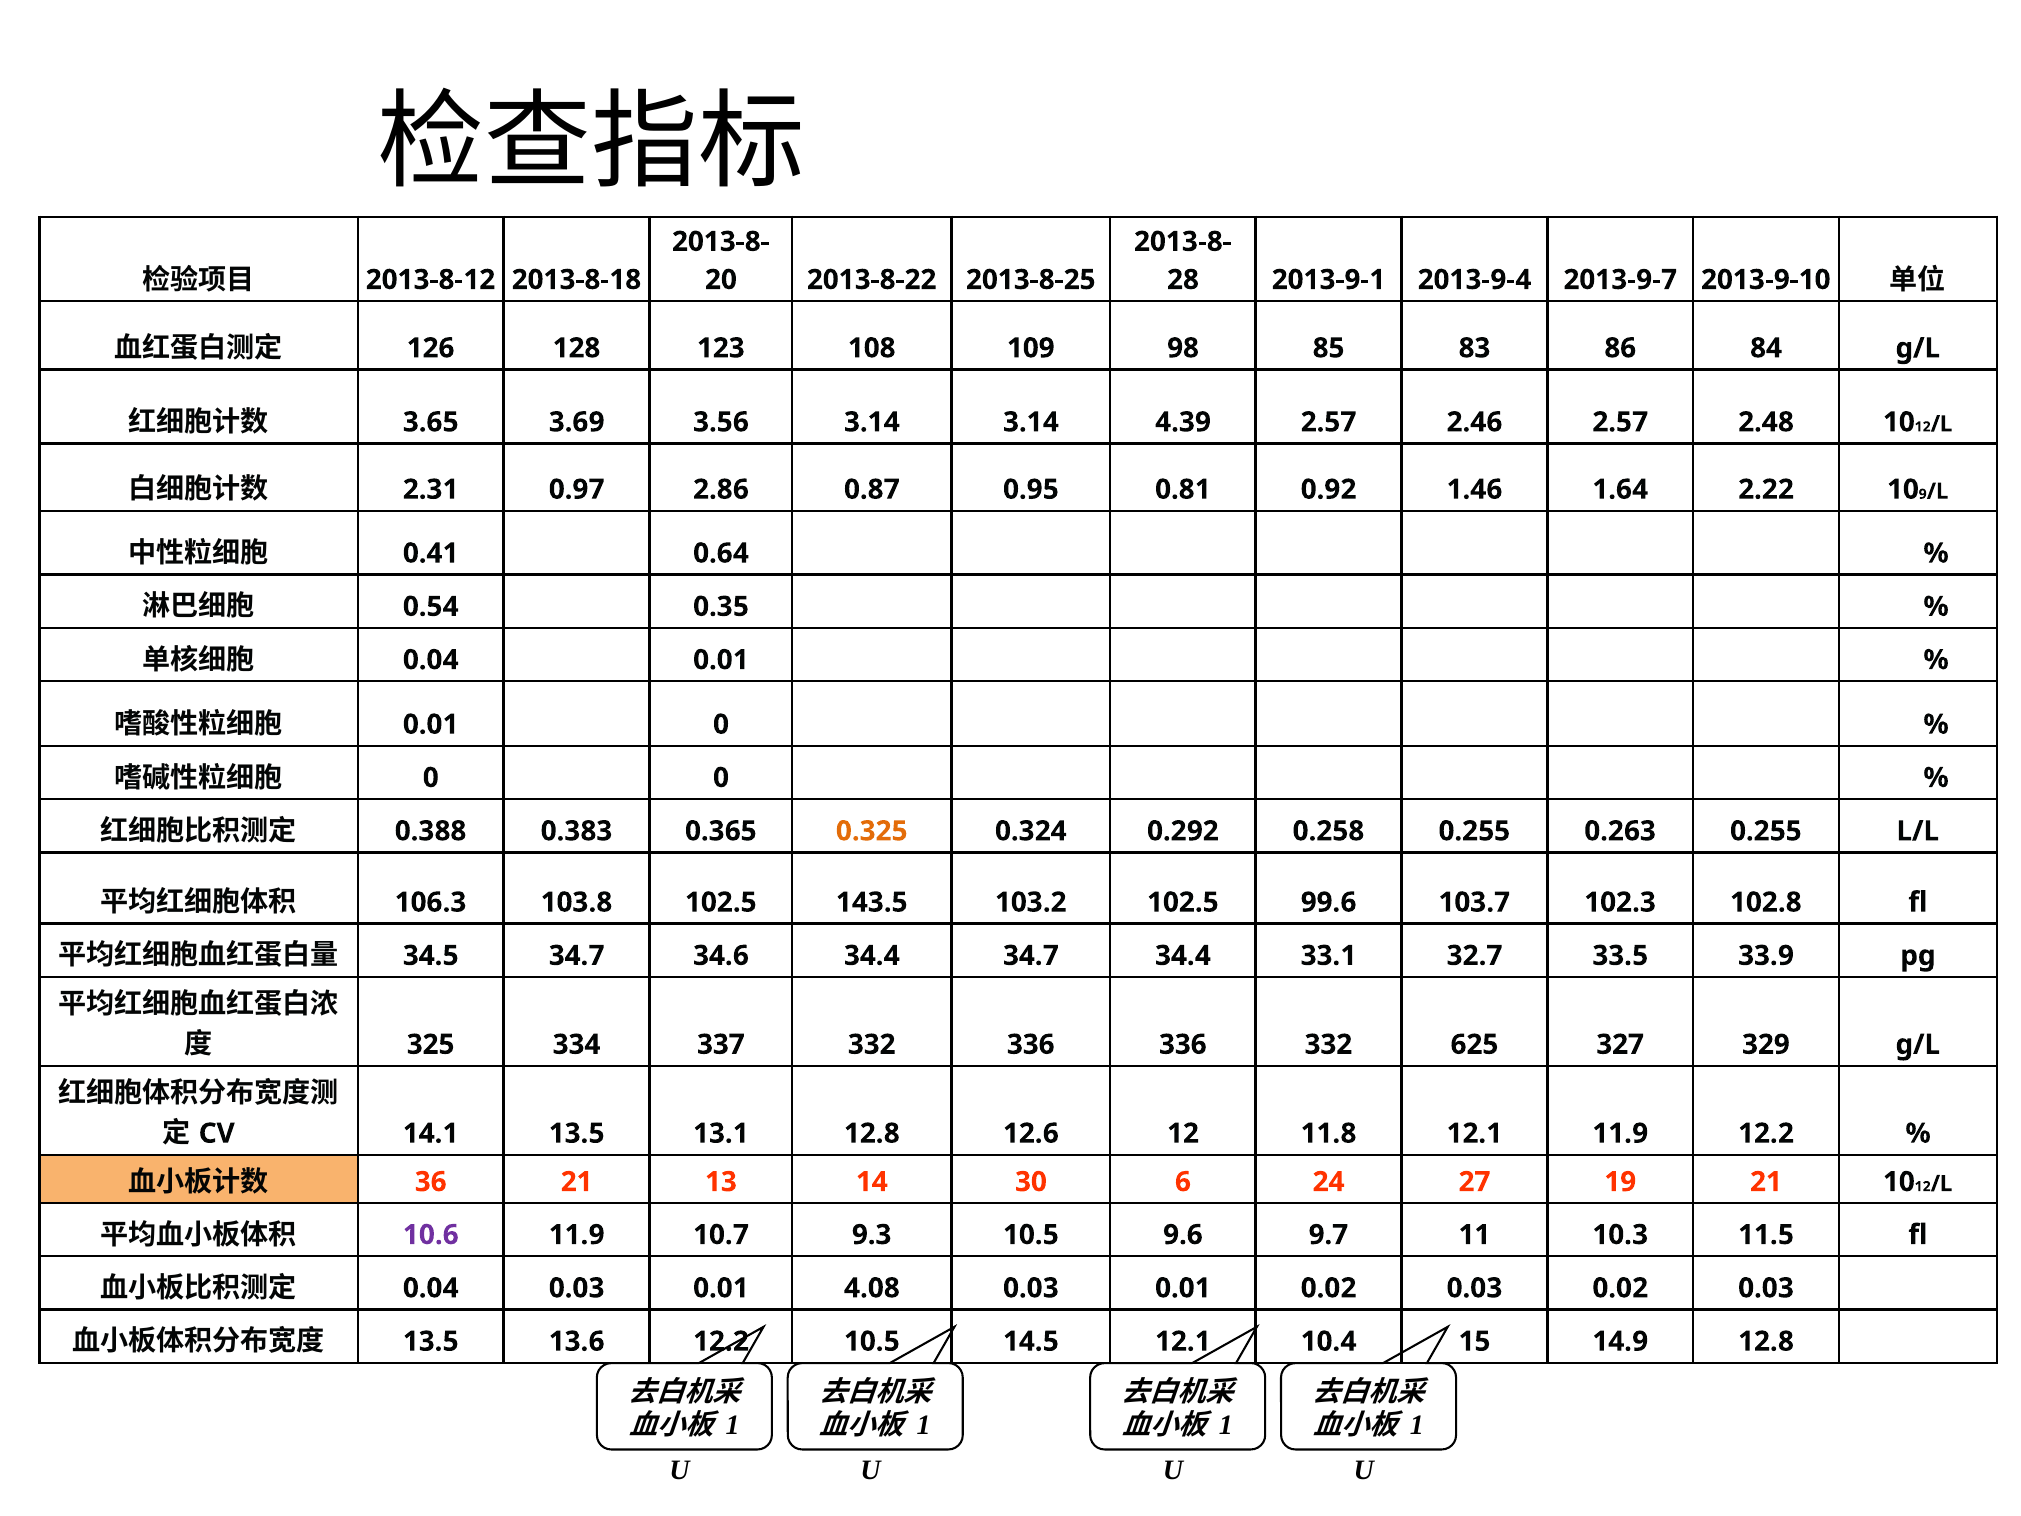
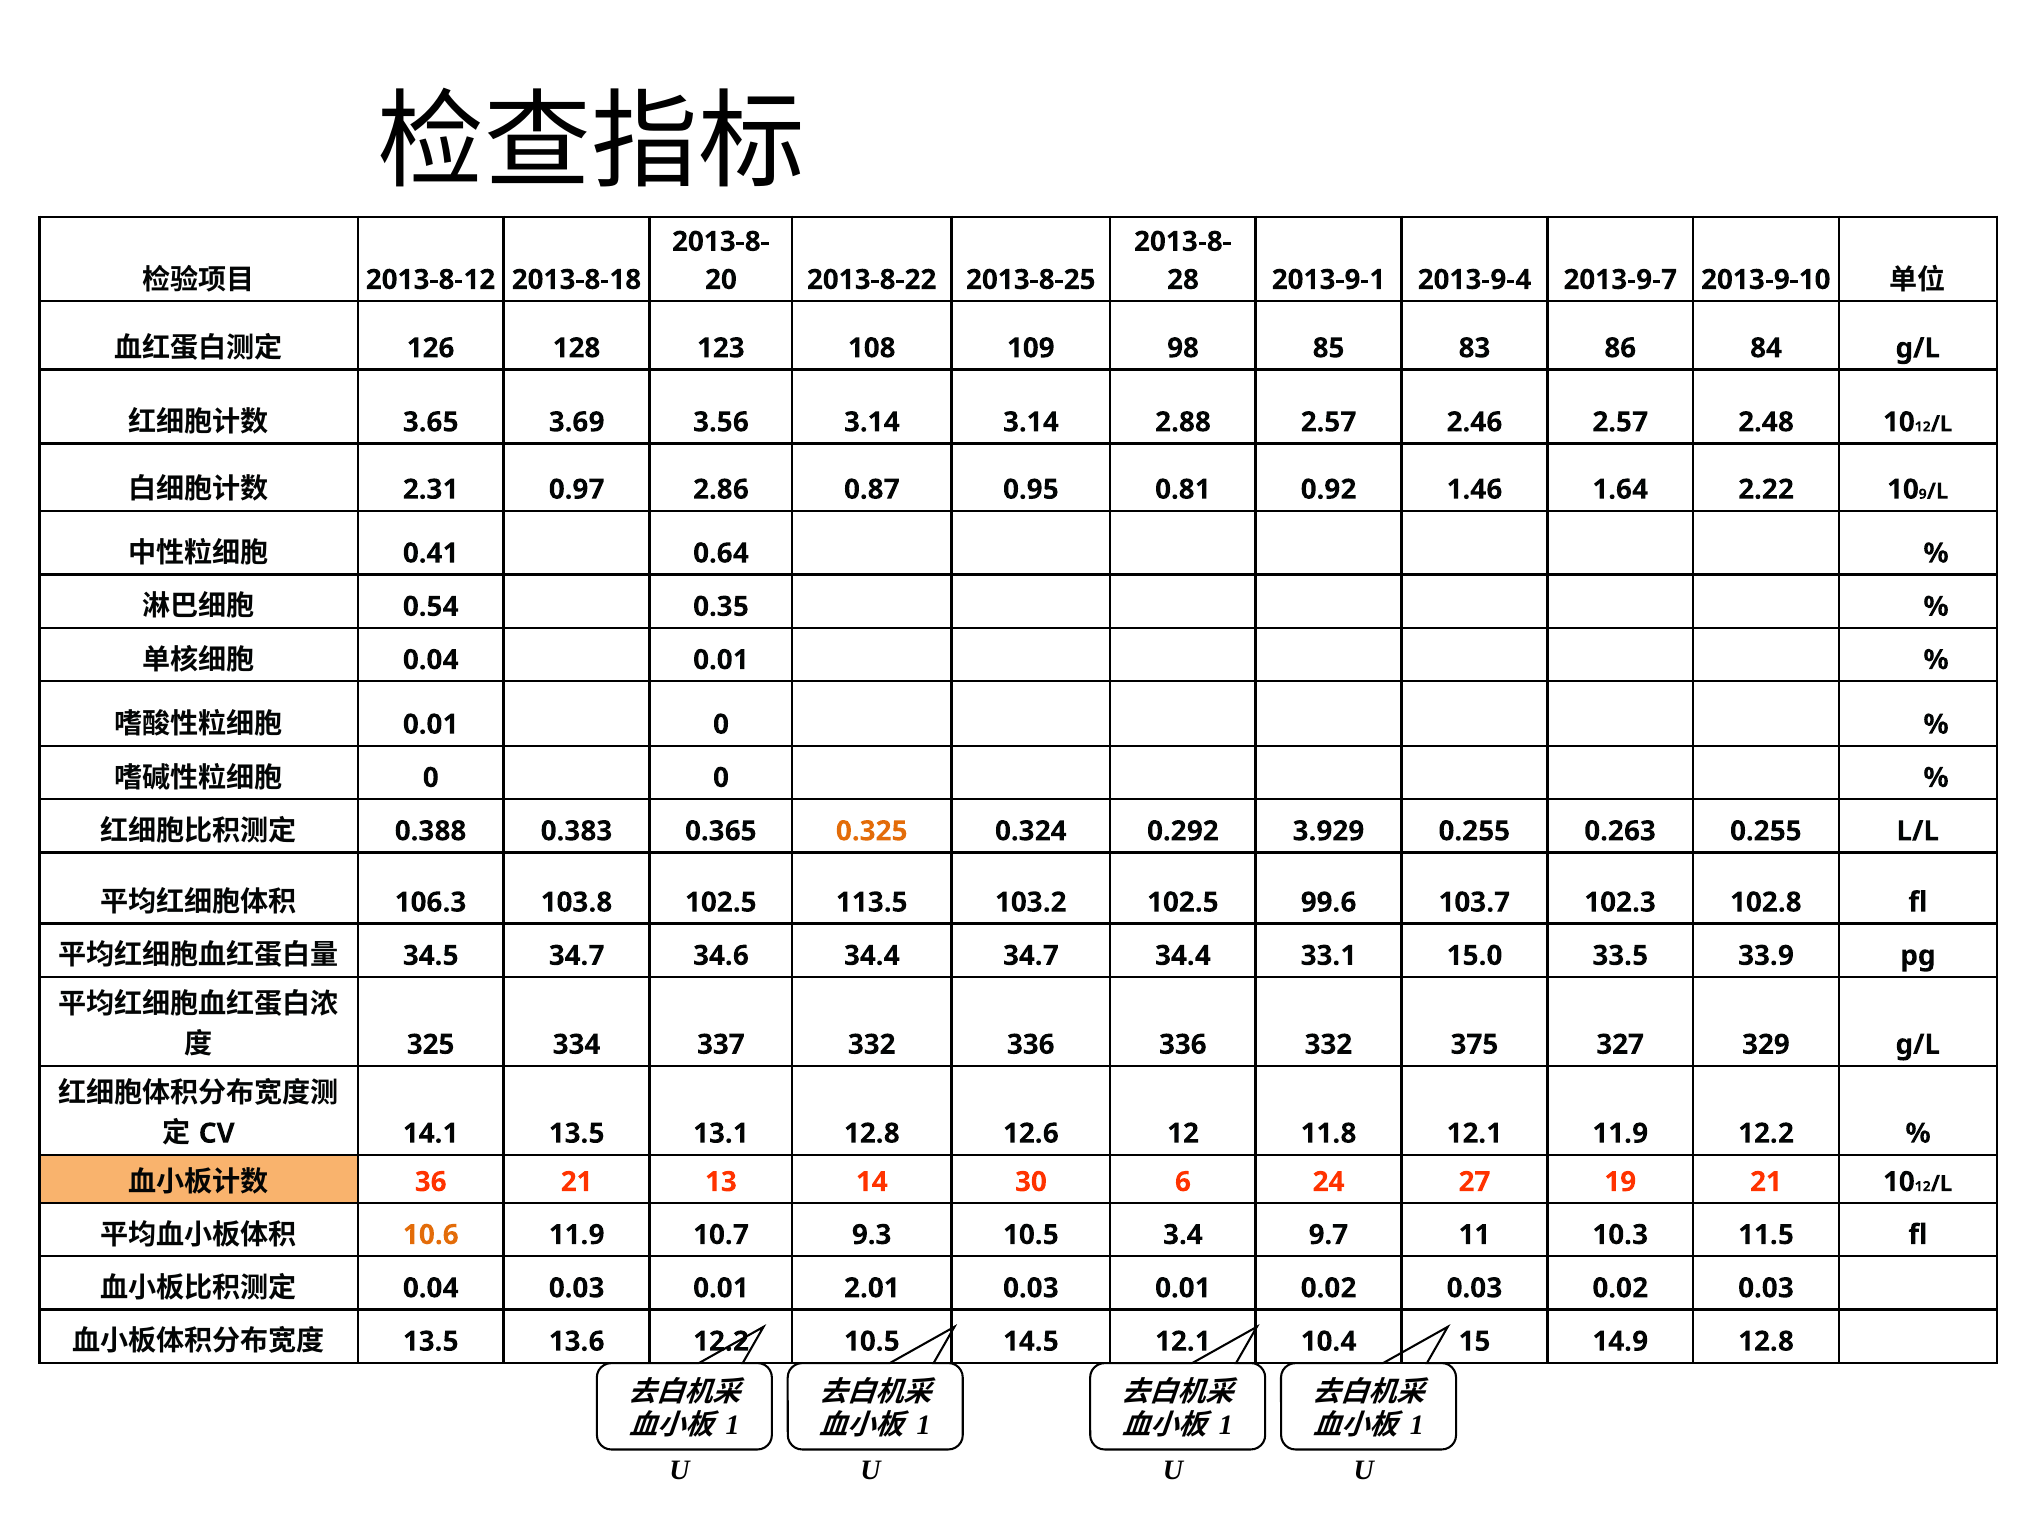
4.39: 4.39 -> 2.88 (1183, 422)
0.258: 0.258 -> 3.929 (1328, 831)
143.5: 143.5 -> 113.5 (872, 902)
32.7: 32.7 -> 15.0 (1475, 955)
625: 625 -> 375 (1474, 1044)
10.6 colour: purple -> orange (431, 1235)
9.6: 9.6 -> 3.4 (1183, 1235)
4.08: 4.08 -> 2.01 (872, 1288)
